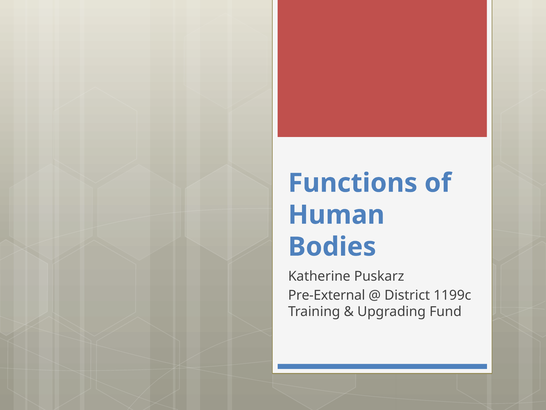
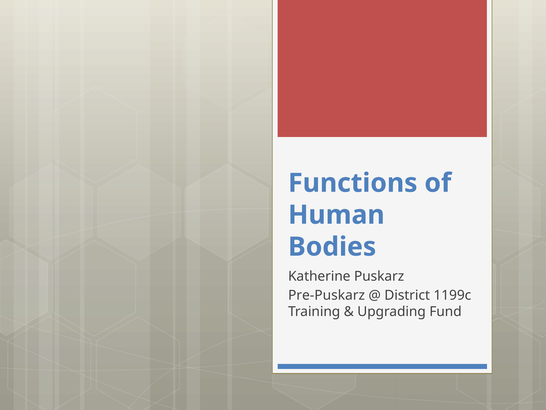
Pre-External: Pre-External -> Pre-Puskarz (327, 295)
